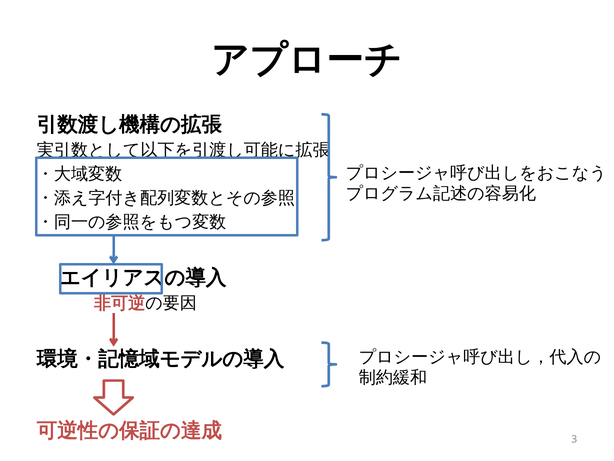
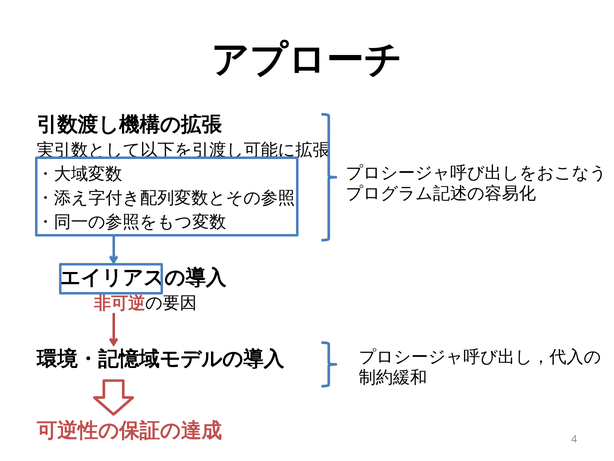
3: 3 -> 4 (574, 439)
